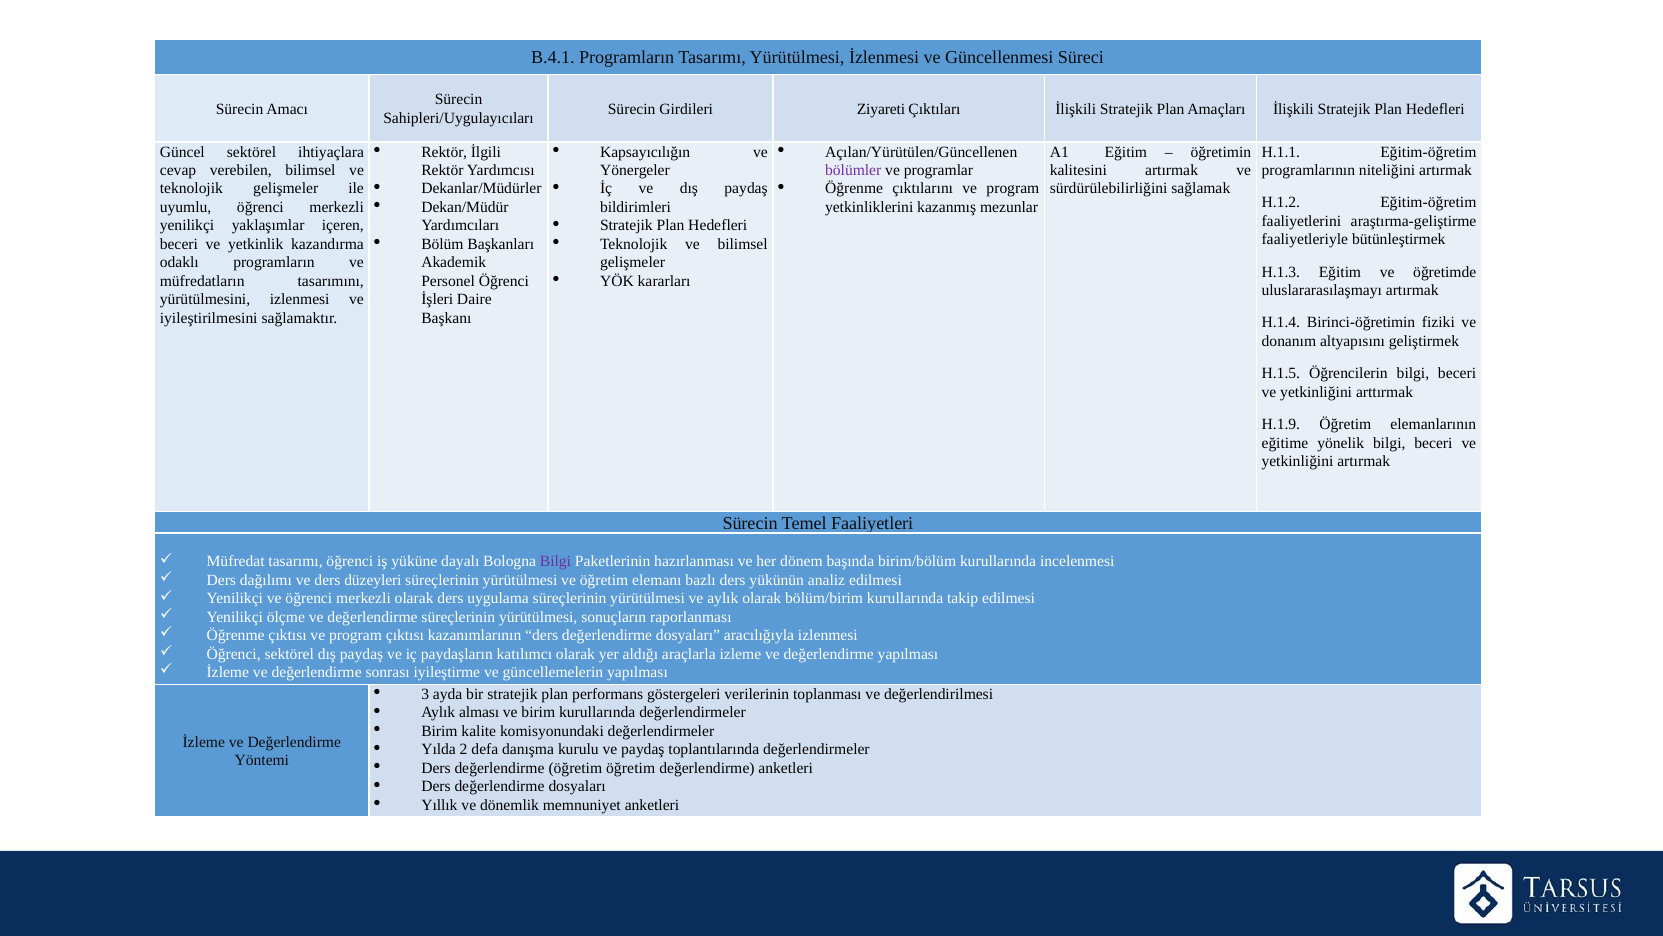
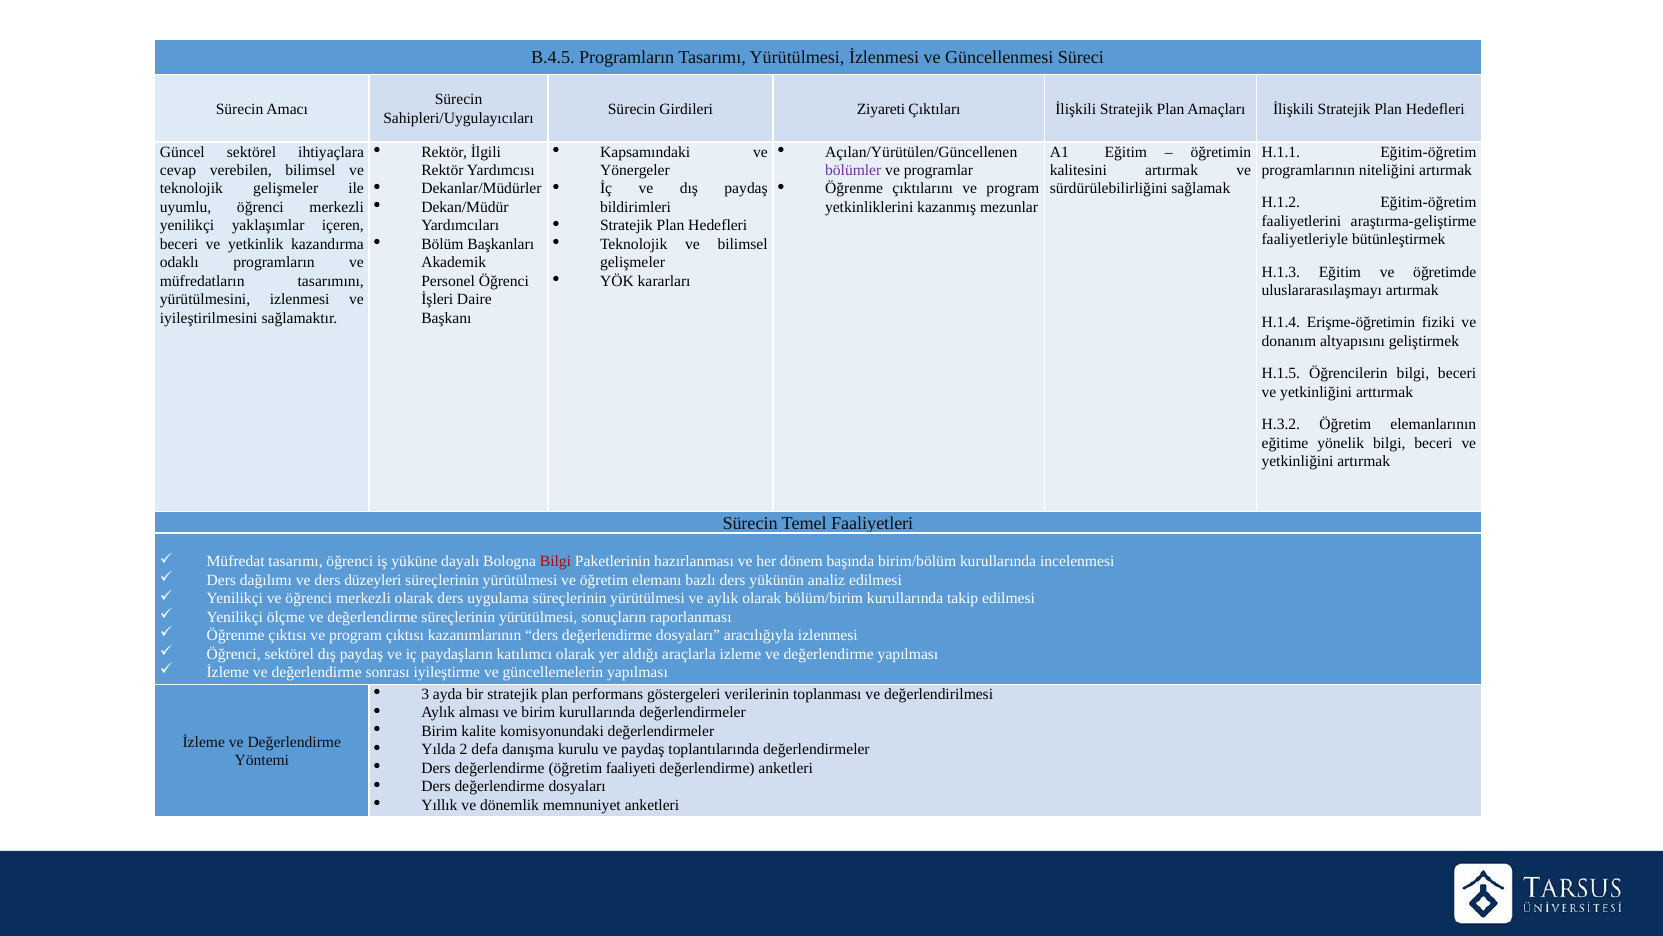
B.4.1: B.4.1 -> B.4.5 (553, 58)
Kapsayıcılığın: Kapsayıcılığın -> Kapsamındaki (645, 152)
Birinci-öğretimin: Birinci-öğretimin -> Erişme-öğretimin (1361, 323)
H.1.9: H.1.9 -> H.3.2 (1281, 424)
Bilgi colour: purple -> red (555, 561)
öğretim öğretim: öğretim -> faaliyeti (631, 768)
